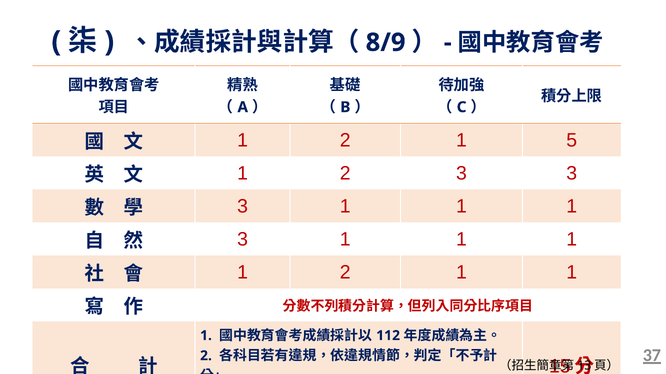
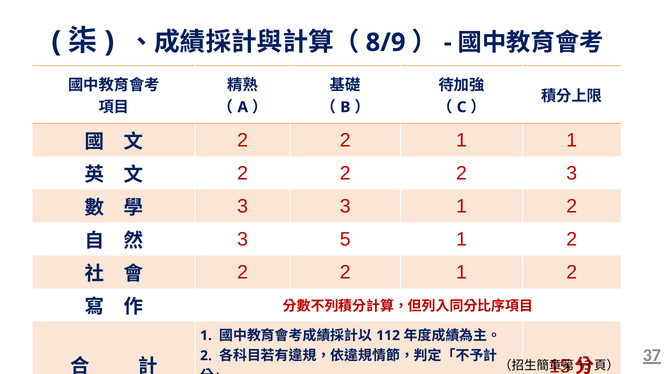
1: 1 -> 2 (243, 140)
1 5: 5 -> 1 (572, 140)
1: 1 -> 2 (243, 173)
3: 3 -> 2 (461, 173)
1: 1 -> 3 (345, 207)
1: 1 -> 2 (572, 207)
1: 1 -> 5 (345, 240)
1: 1 -> 2 (572, 240)
1: 1 -> 2 (243, 273)
2 1 1: 1 -> 2 (572, 273)
